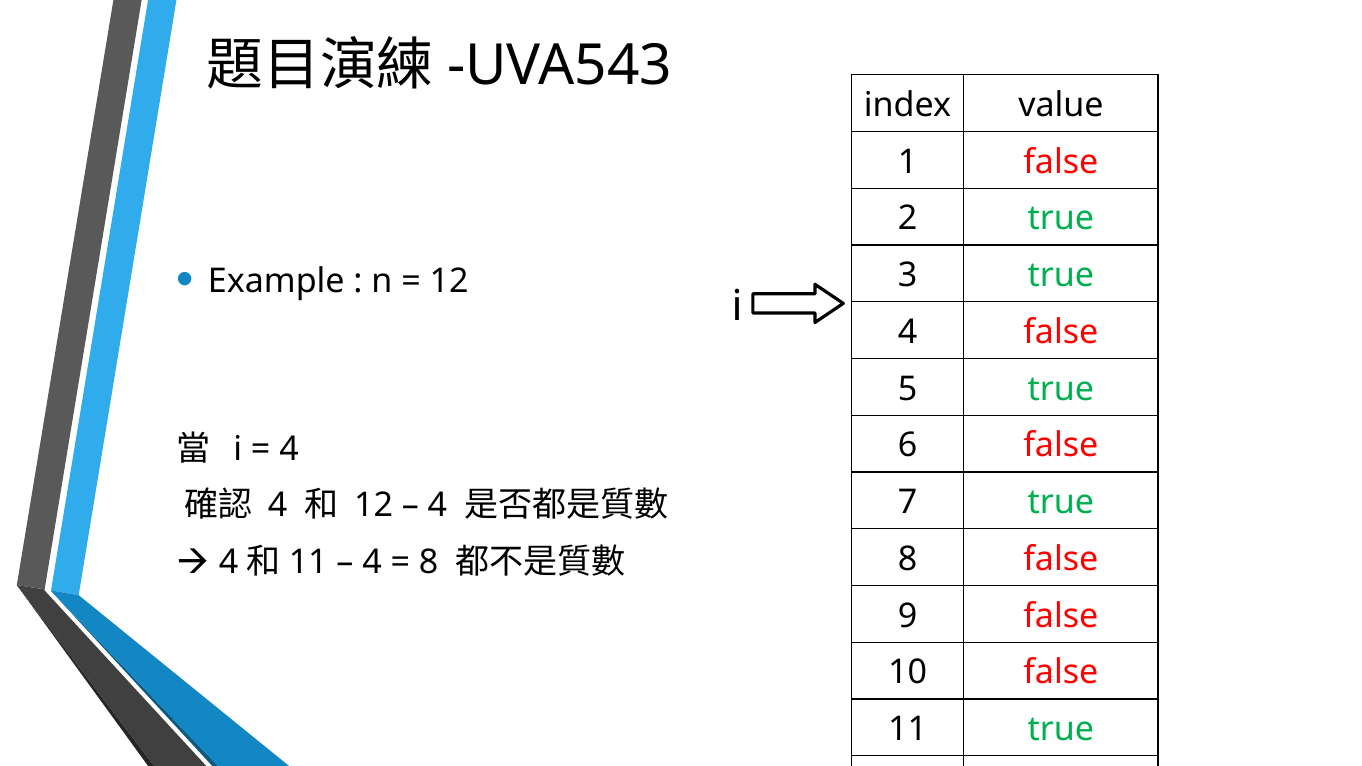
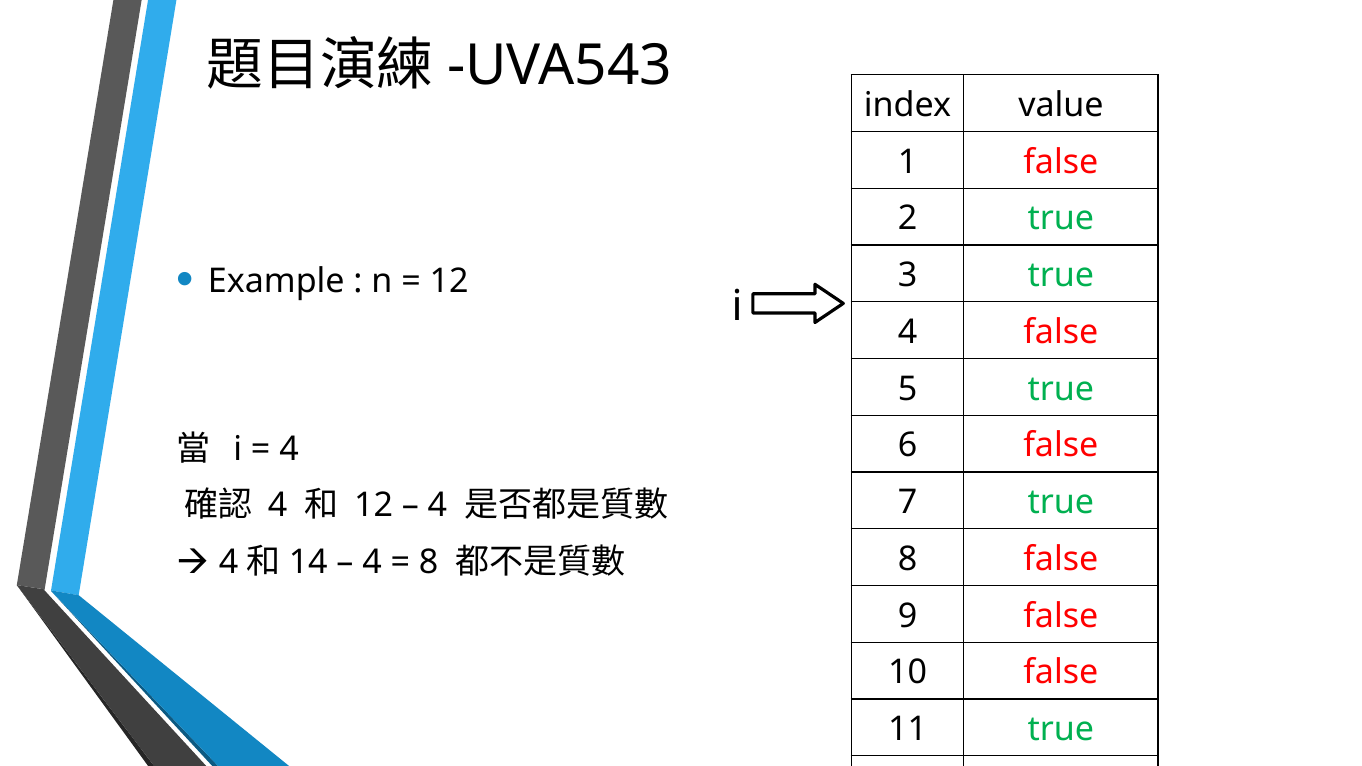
11: 11 -> 14 (308, 562)
